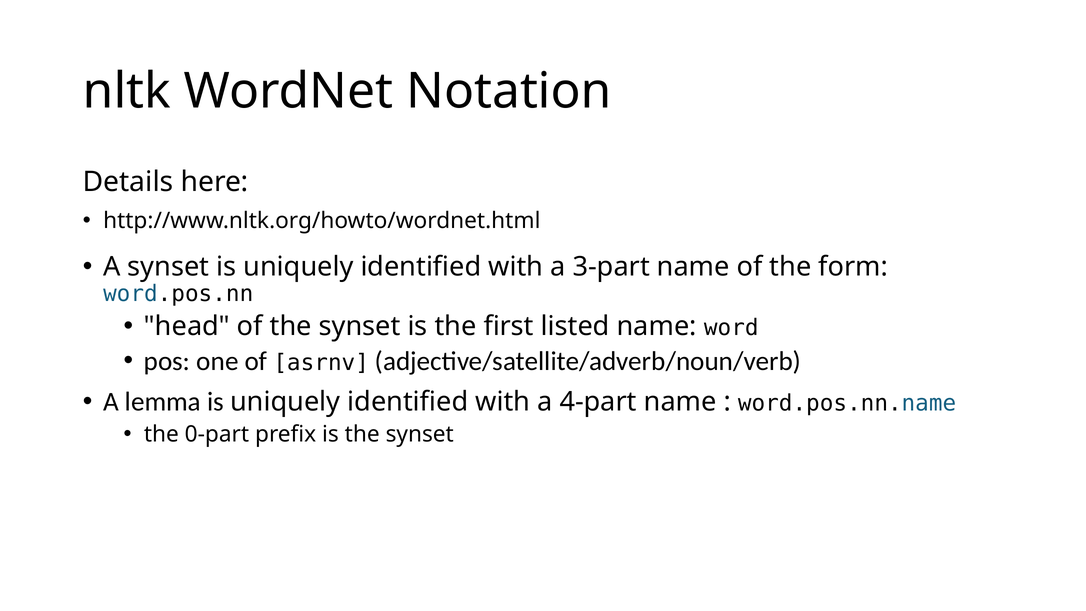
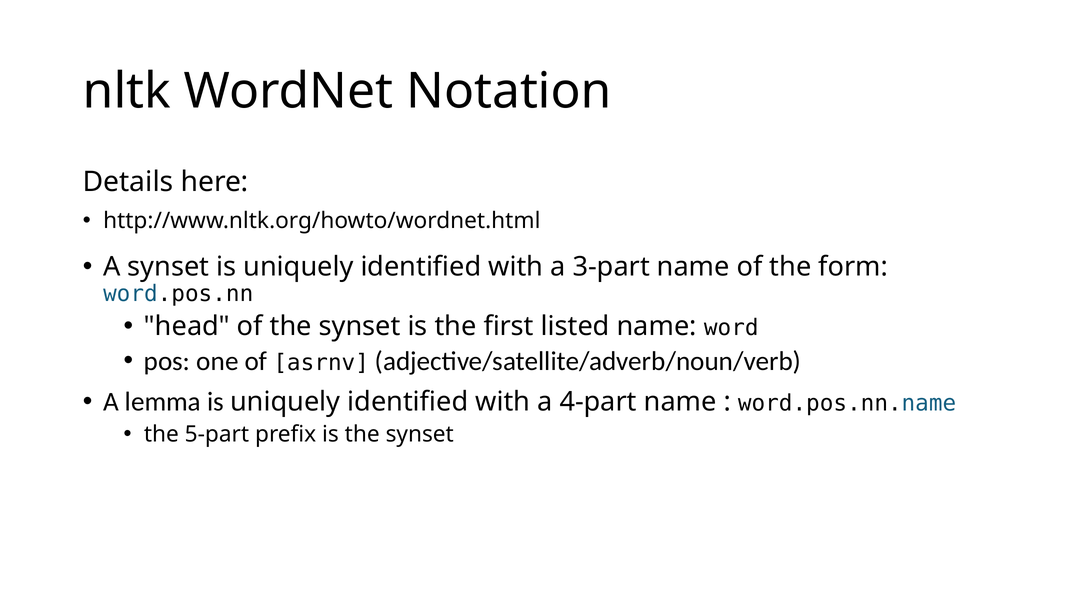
0-part: 0-part -> 5-part (217, 434)
